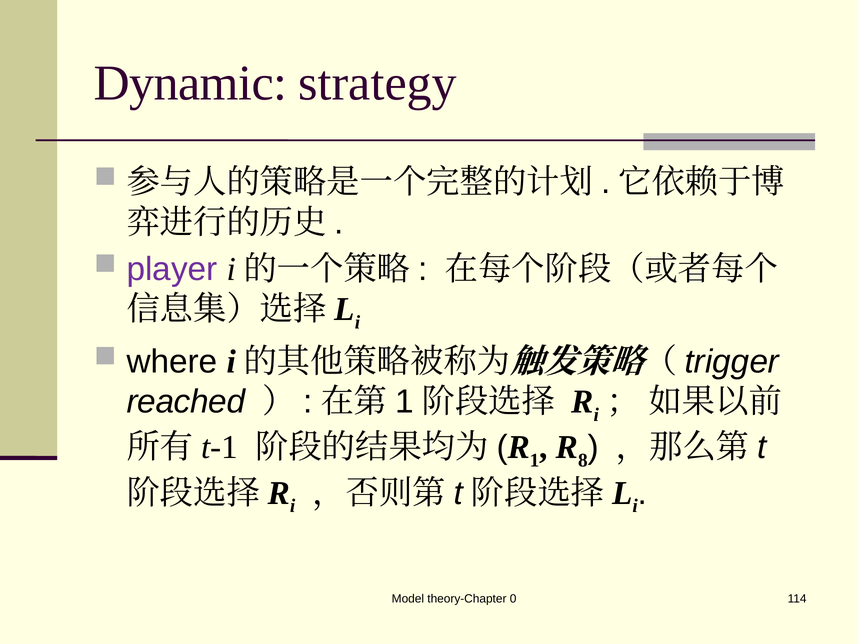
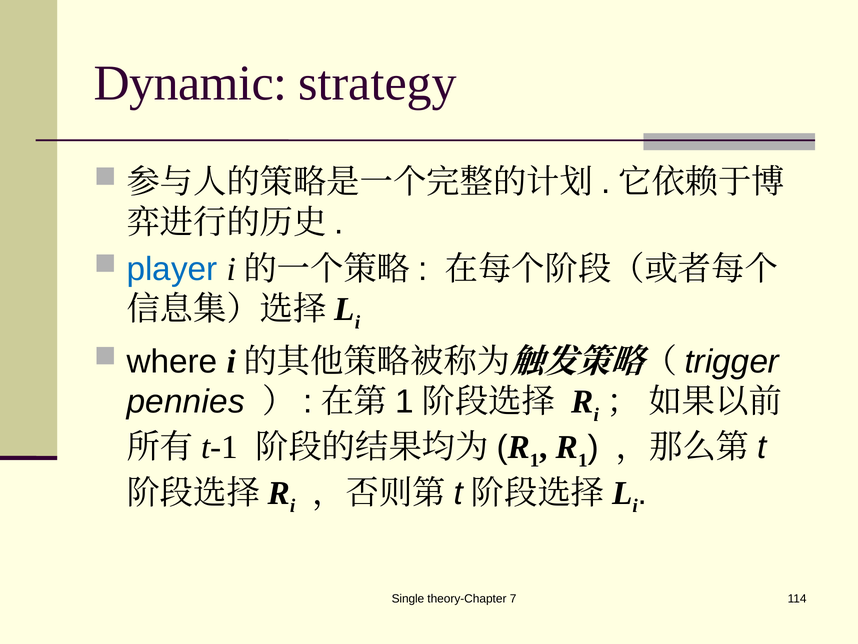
player colour: purple -> blue (172, 269)
reached: reached -> pennies (186, 402)
8: 8 -> 1 (583, 460)
Model: Model -> Single (408, 599)
0: 0 -> 7 (513, 599)
